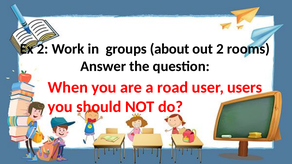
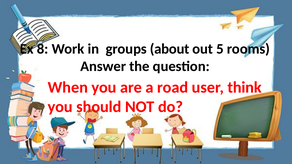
Ex 2: 2 -> 8 (43, 49)
out 2: 2 -> 5 (220, 49)
users: users -> think (245, 88)
